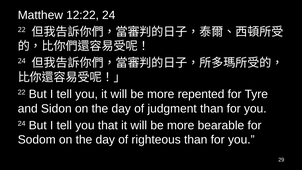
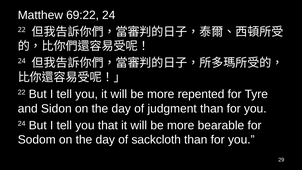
12:22: 12:22 -> 69:22 (83, 15)
righteous: righteous -> sackcloth (156, 140)
